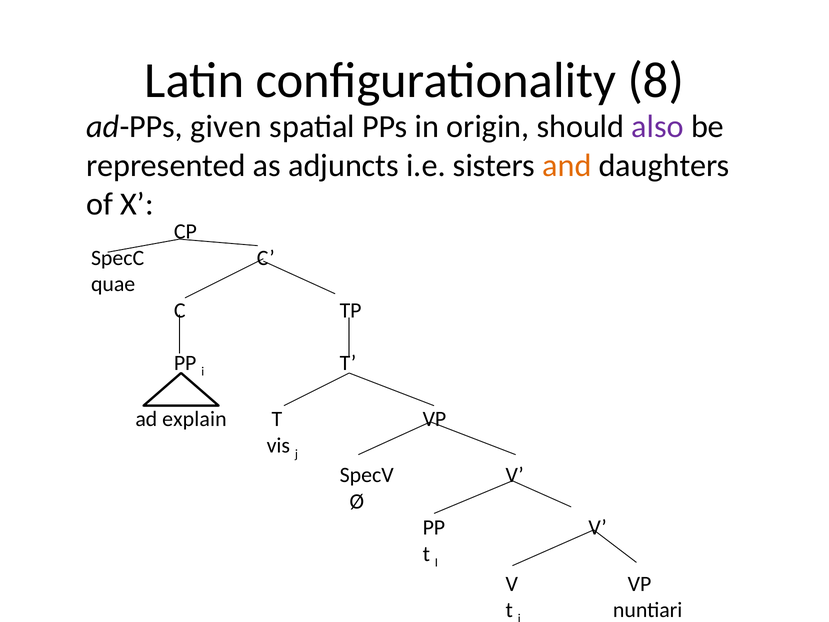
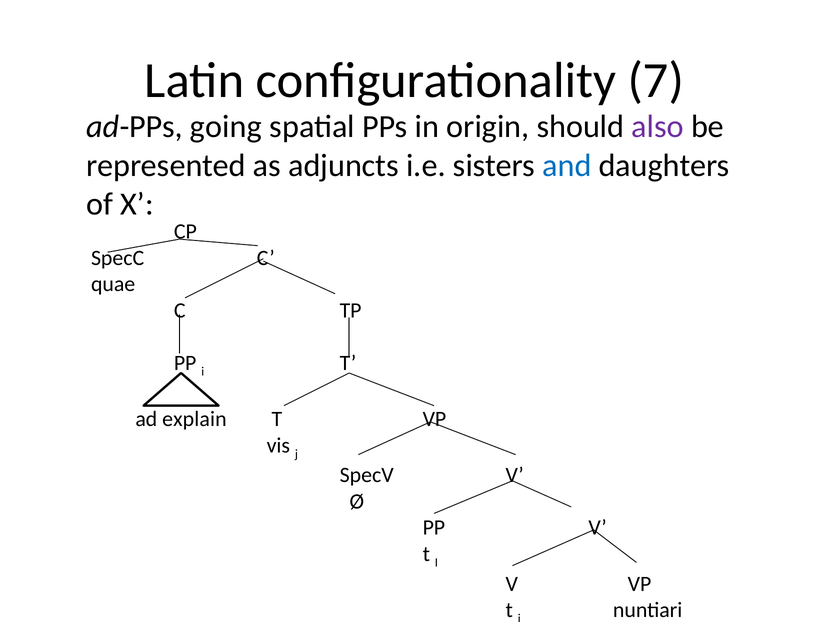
8: 8 -> 7 (656, 80)
given: given -> going (226, 127)
and colour: orange -> blue (567, 165)
